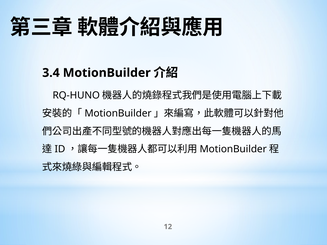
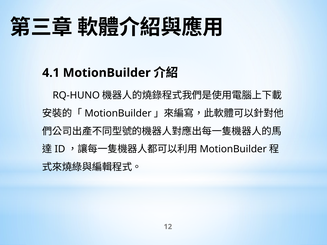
3.4: 3.4 -> 4.1 (51, 73)
